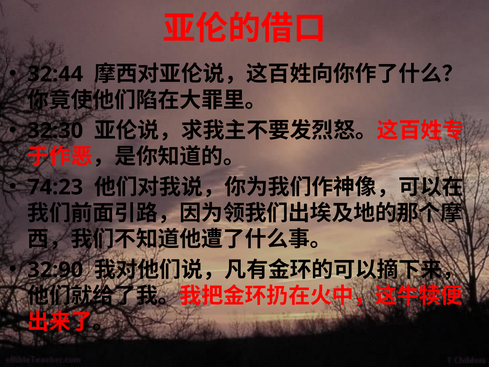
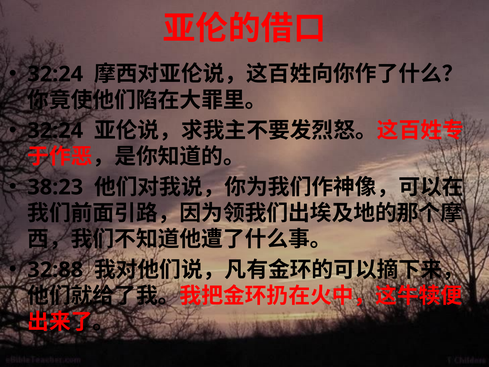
32:44: 32:44 -> 32:24 (55, 74)
32:30: 32:30 -> 32:24 (55, 131)
74:23: 74:23 -> 38:23 (55, 187)
32:90: 32:90 -> 32:88 (55, 270)
